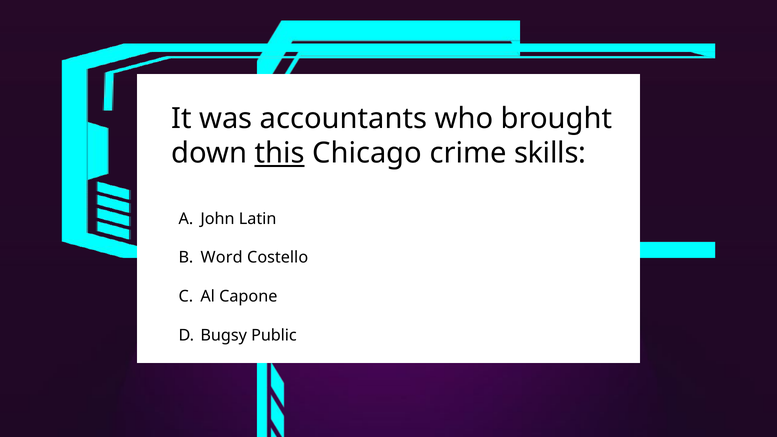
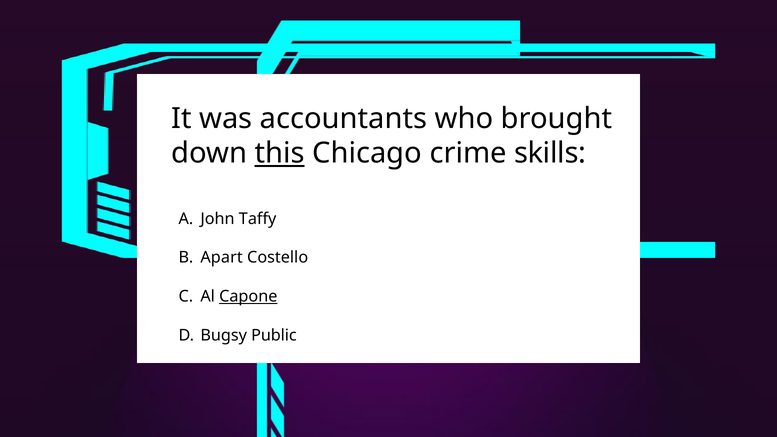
Latin: Latin -> Taffy (258, 219)
Word: Word -> Apart (222, 258)
Capone underline: none -> present (248, 296)
